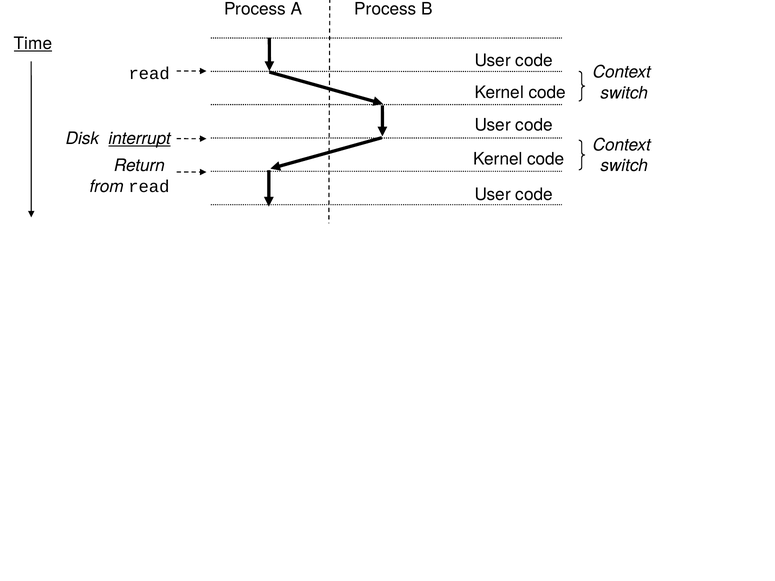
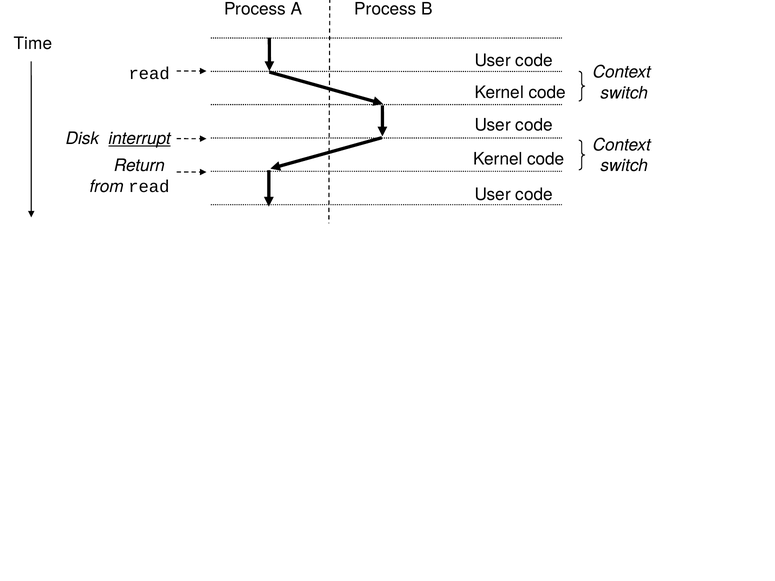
Time underline: present -> none (33, 44)
